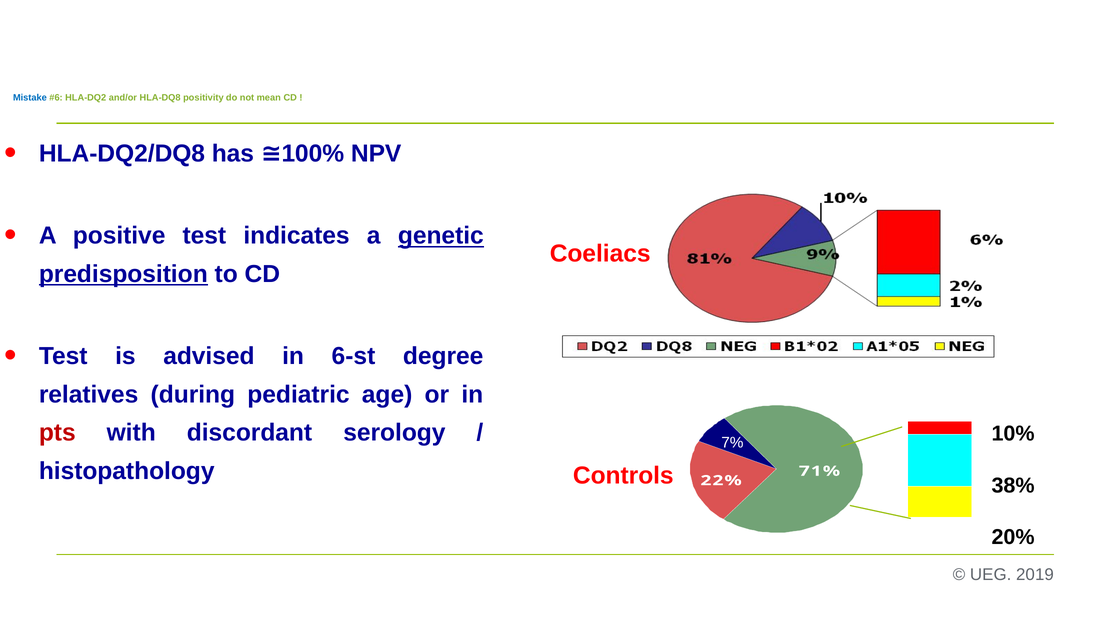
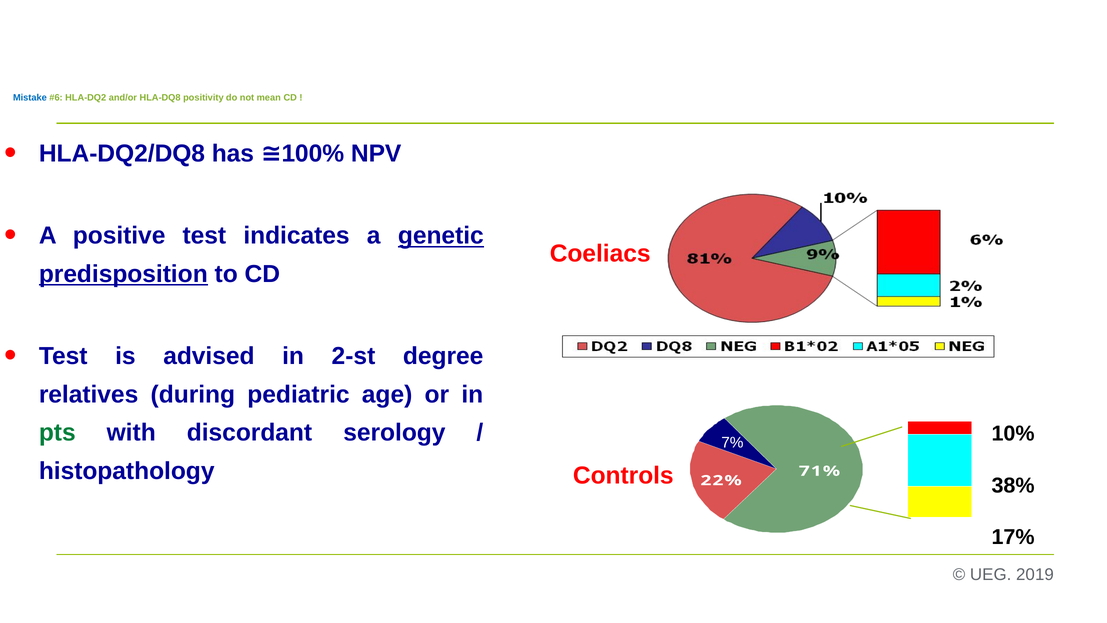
6-st: 6-st -> 2-st (353, 356)
pts colour: red -> green (57, 433)
20%: 20% -> 17% (1013, 537)
